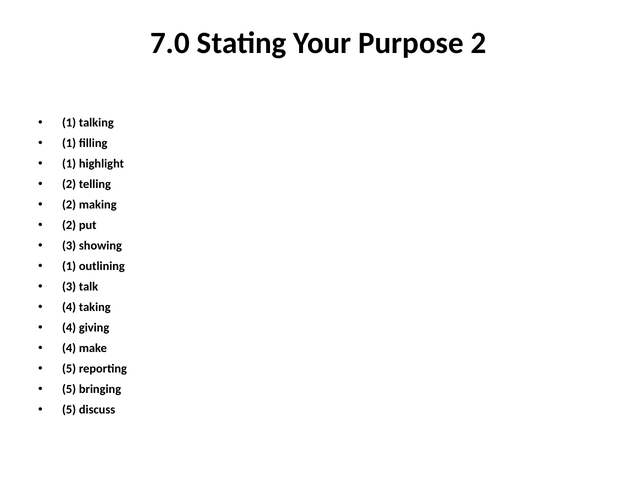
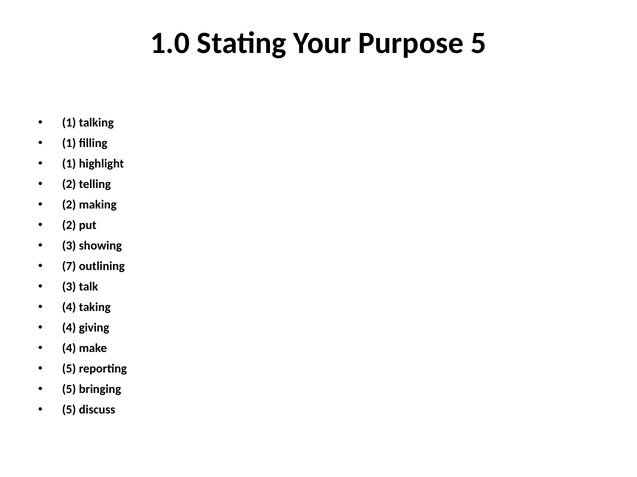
7.0: 7.0 -> 1.0 (170, 43)
Purpose 2: 2 -> 5 (479, 43)
1: 1 -> 7 (69, 267)
